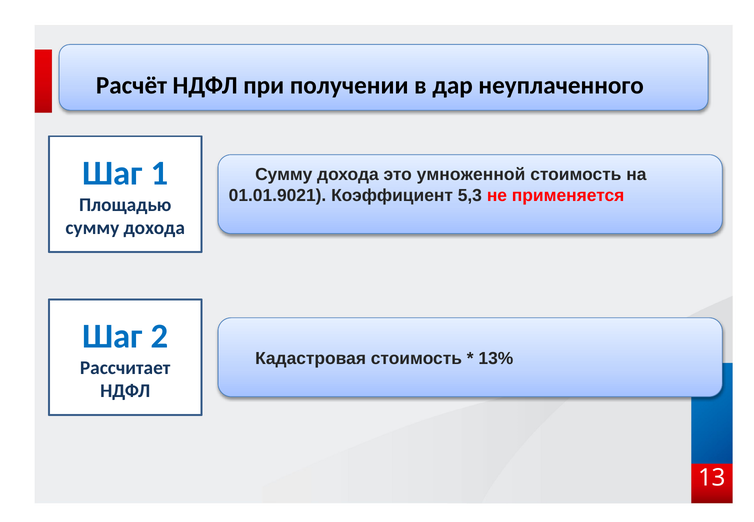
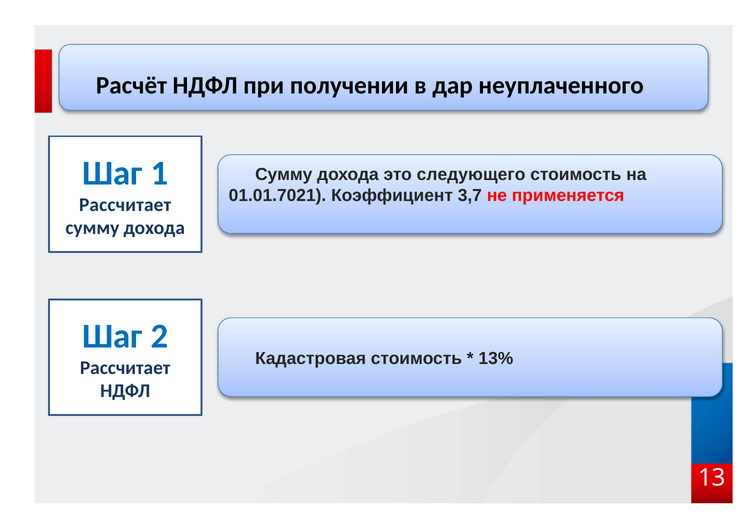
умноженной: умноженной -> следующего (471, 174)
01.01.9021: 01.01.9021 -> 01.01.7021 (278, 195)
5,3: 5,3 -> 3,7 (470, 195)
Площадью: Площадью -> Рассчитает (125, 205)
